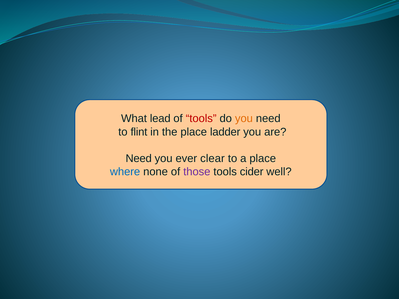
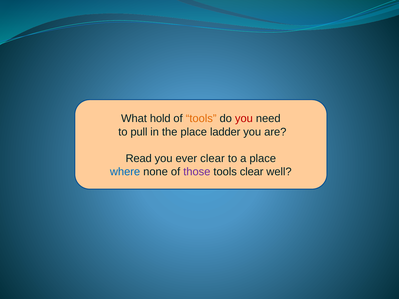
lead: lead -> hold (160, 119)
tools colour: red -> orange (201, 119)
you colour: orange -> red (244, 119)
flint: flint -> pull (139, 132)
Need: Need -> Read (139, 159)
tools cider: cider -> clear (252, 172)
